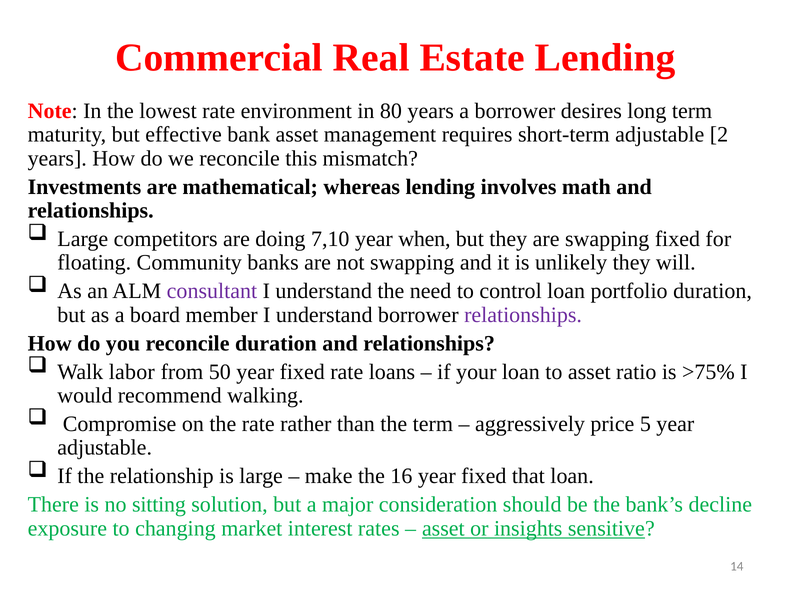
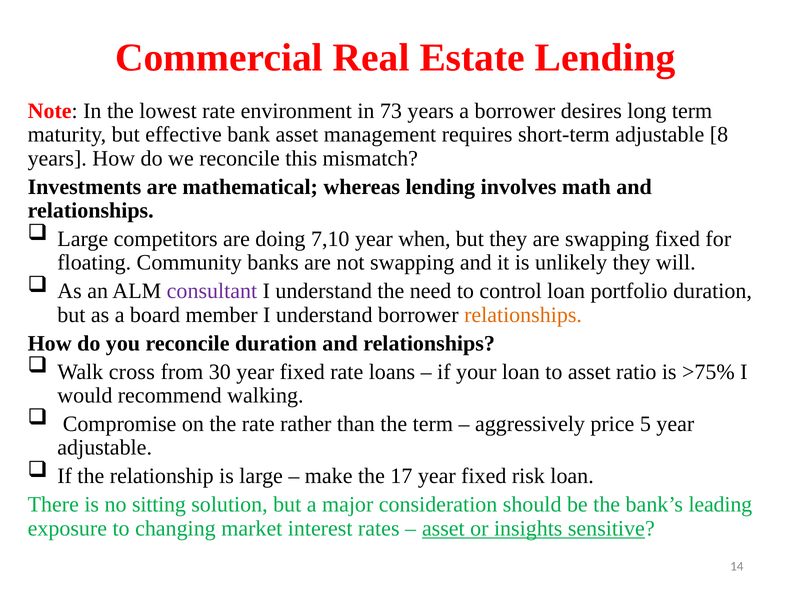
80: 80 -> 73 (391, 111)
2: 2 -> 8 (719, 135)
relationships colour: purple -> orange (523, 315)
labor: labor -> cross (132, 372)
50: 50 -> 30 (220, 372)
16: 16 -> 17 (401, 476)
that: that -> risk (528, 476)
decline: decline -> leading (720, 505)
